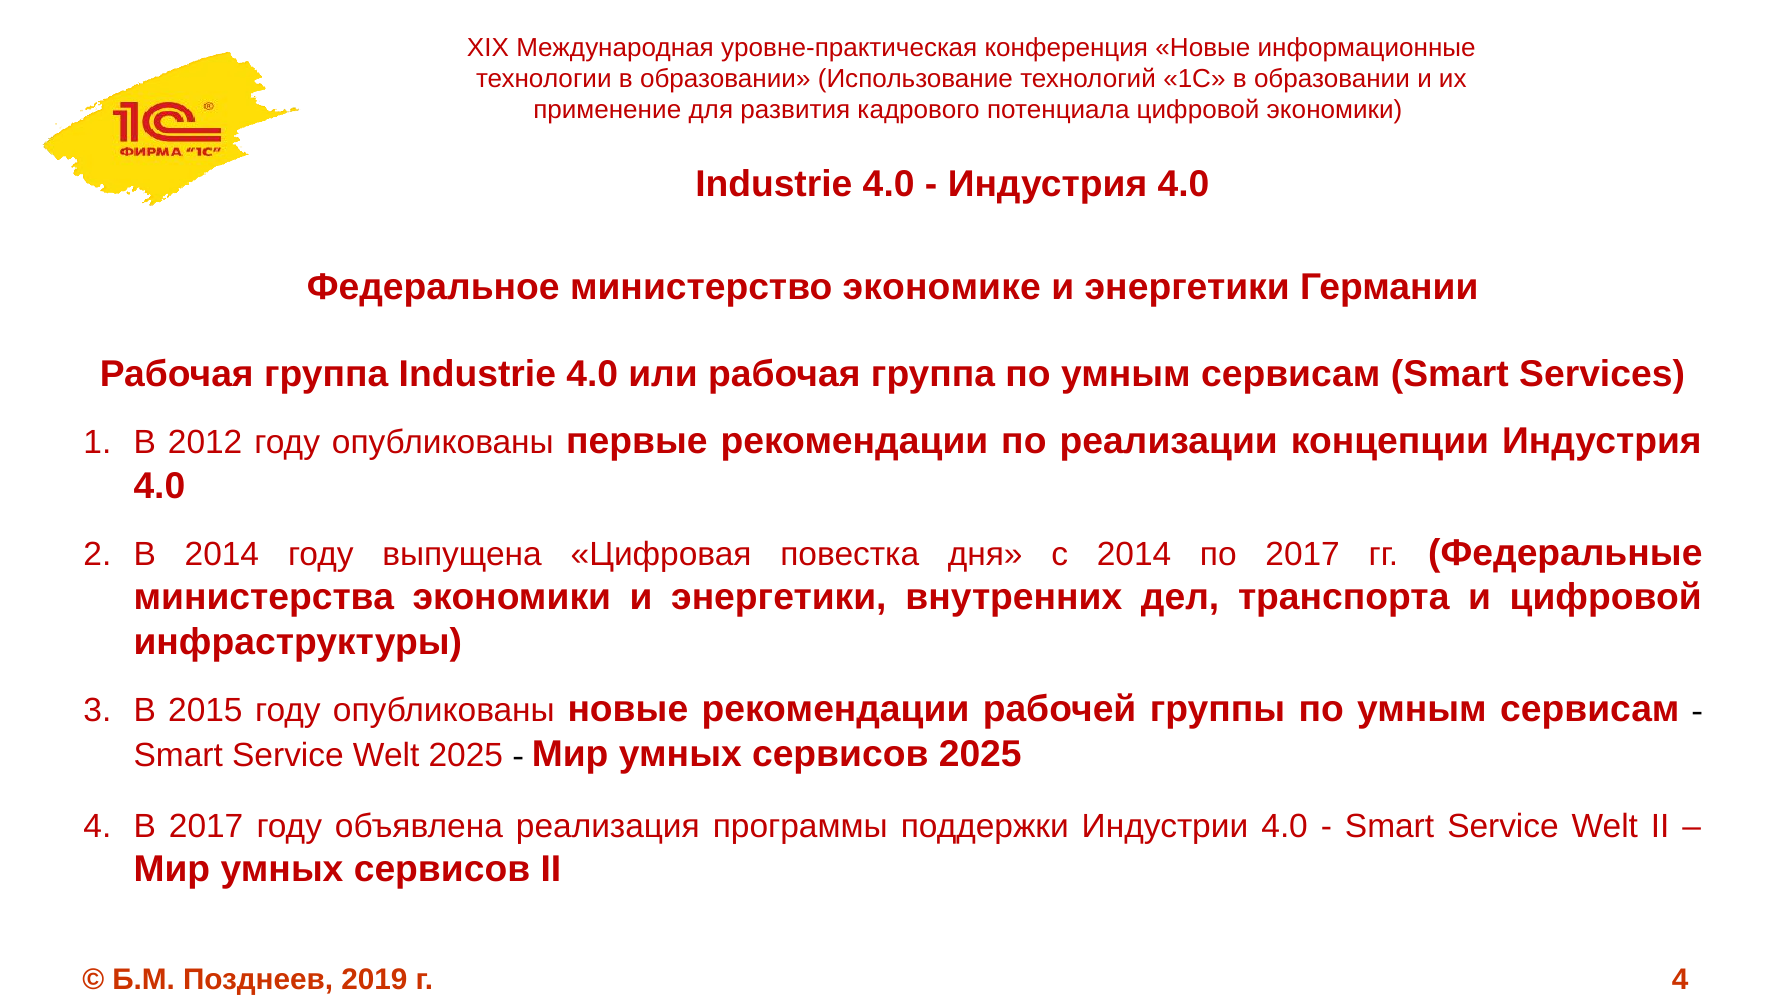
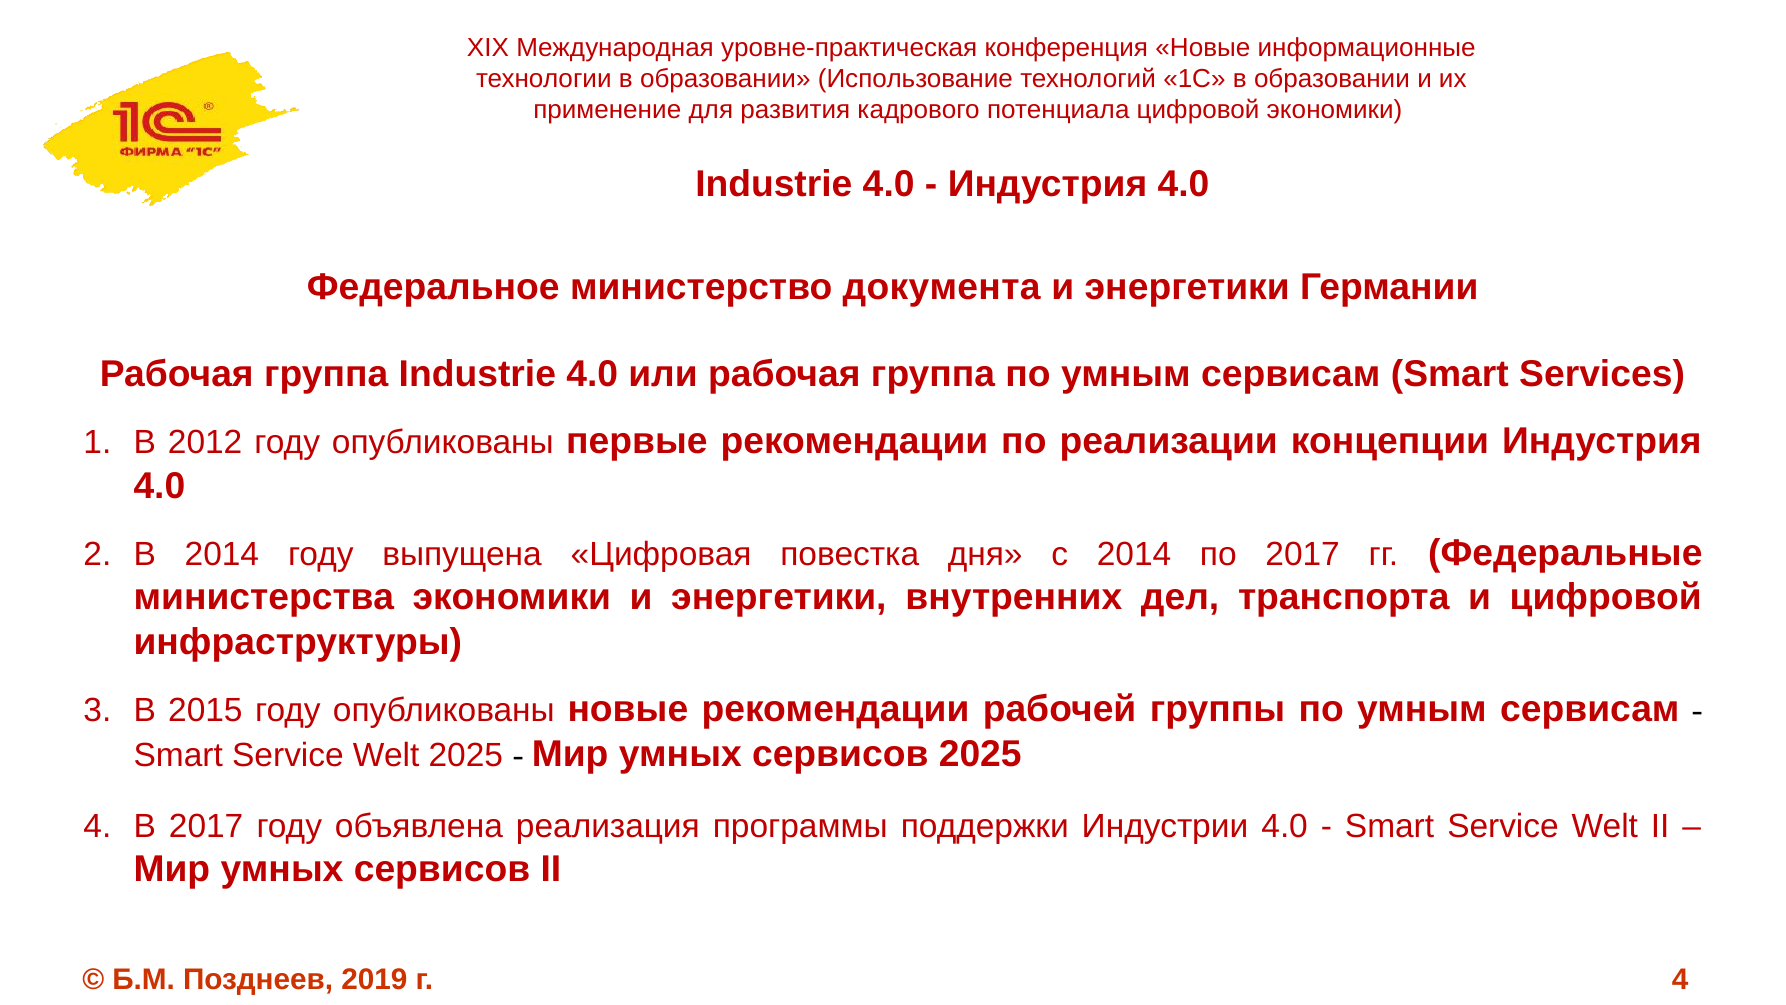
экономике: экономике -> документа (942, 287)
